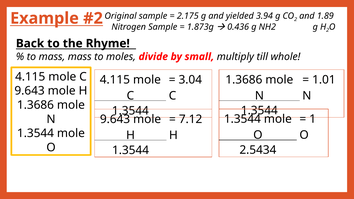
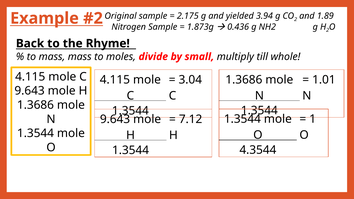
2.5434: 2.5434 -> 4.3544 (258, 150)
